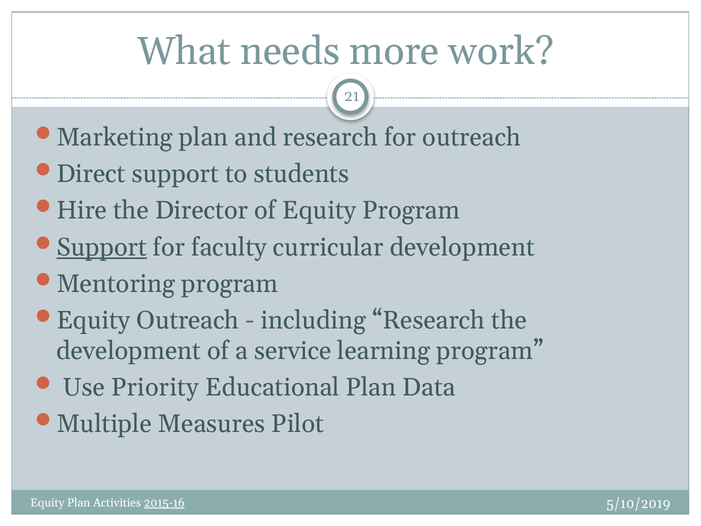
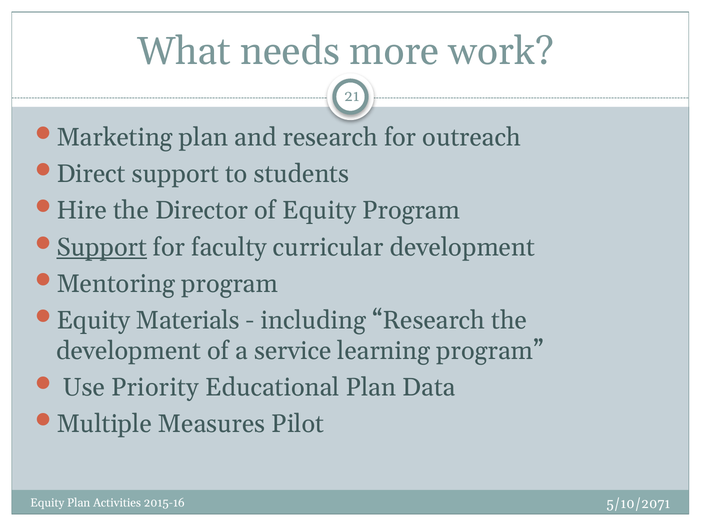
Equity Outreach: Outreach -> Materials (188, 320)
2015-16 underline: present -> none (164, 503)
5/10/2019: 5/10/2019 -> 5/10/2071 (638, 504)
